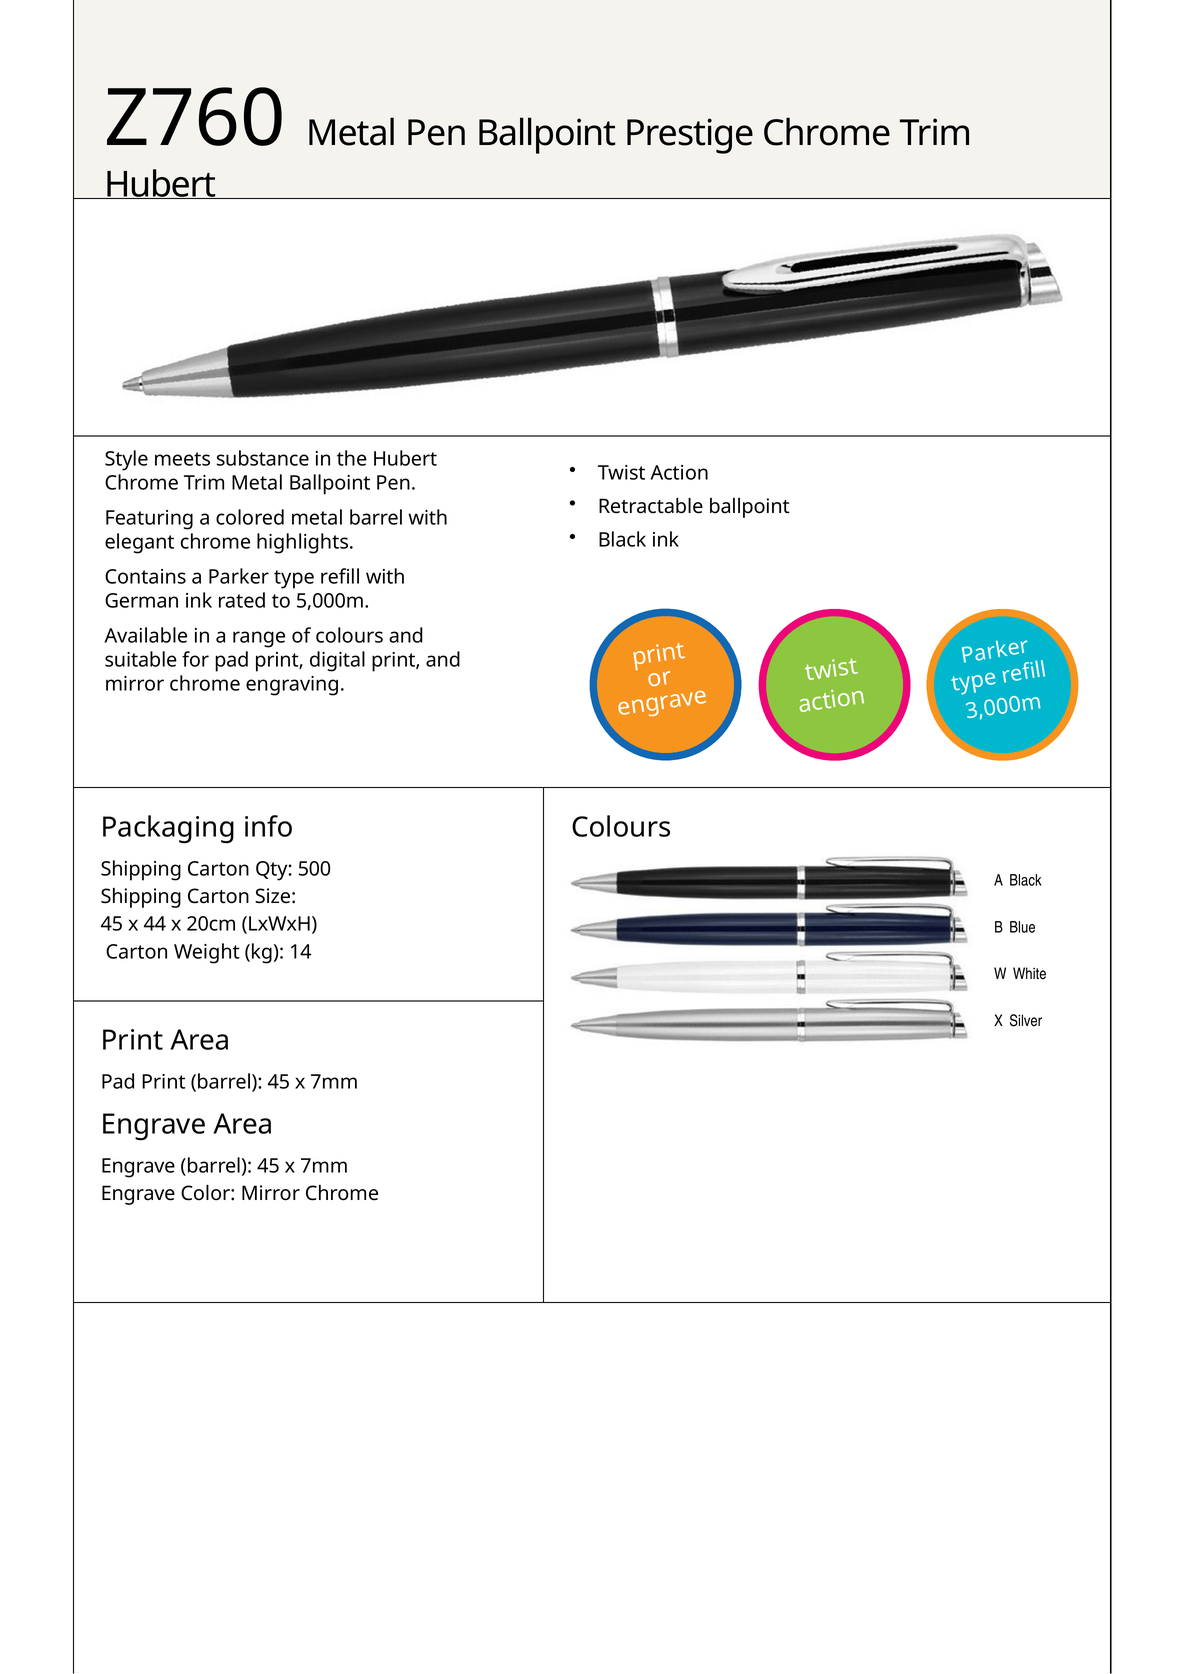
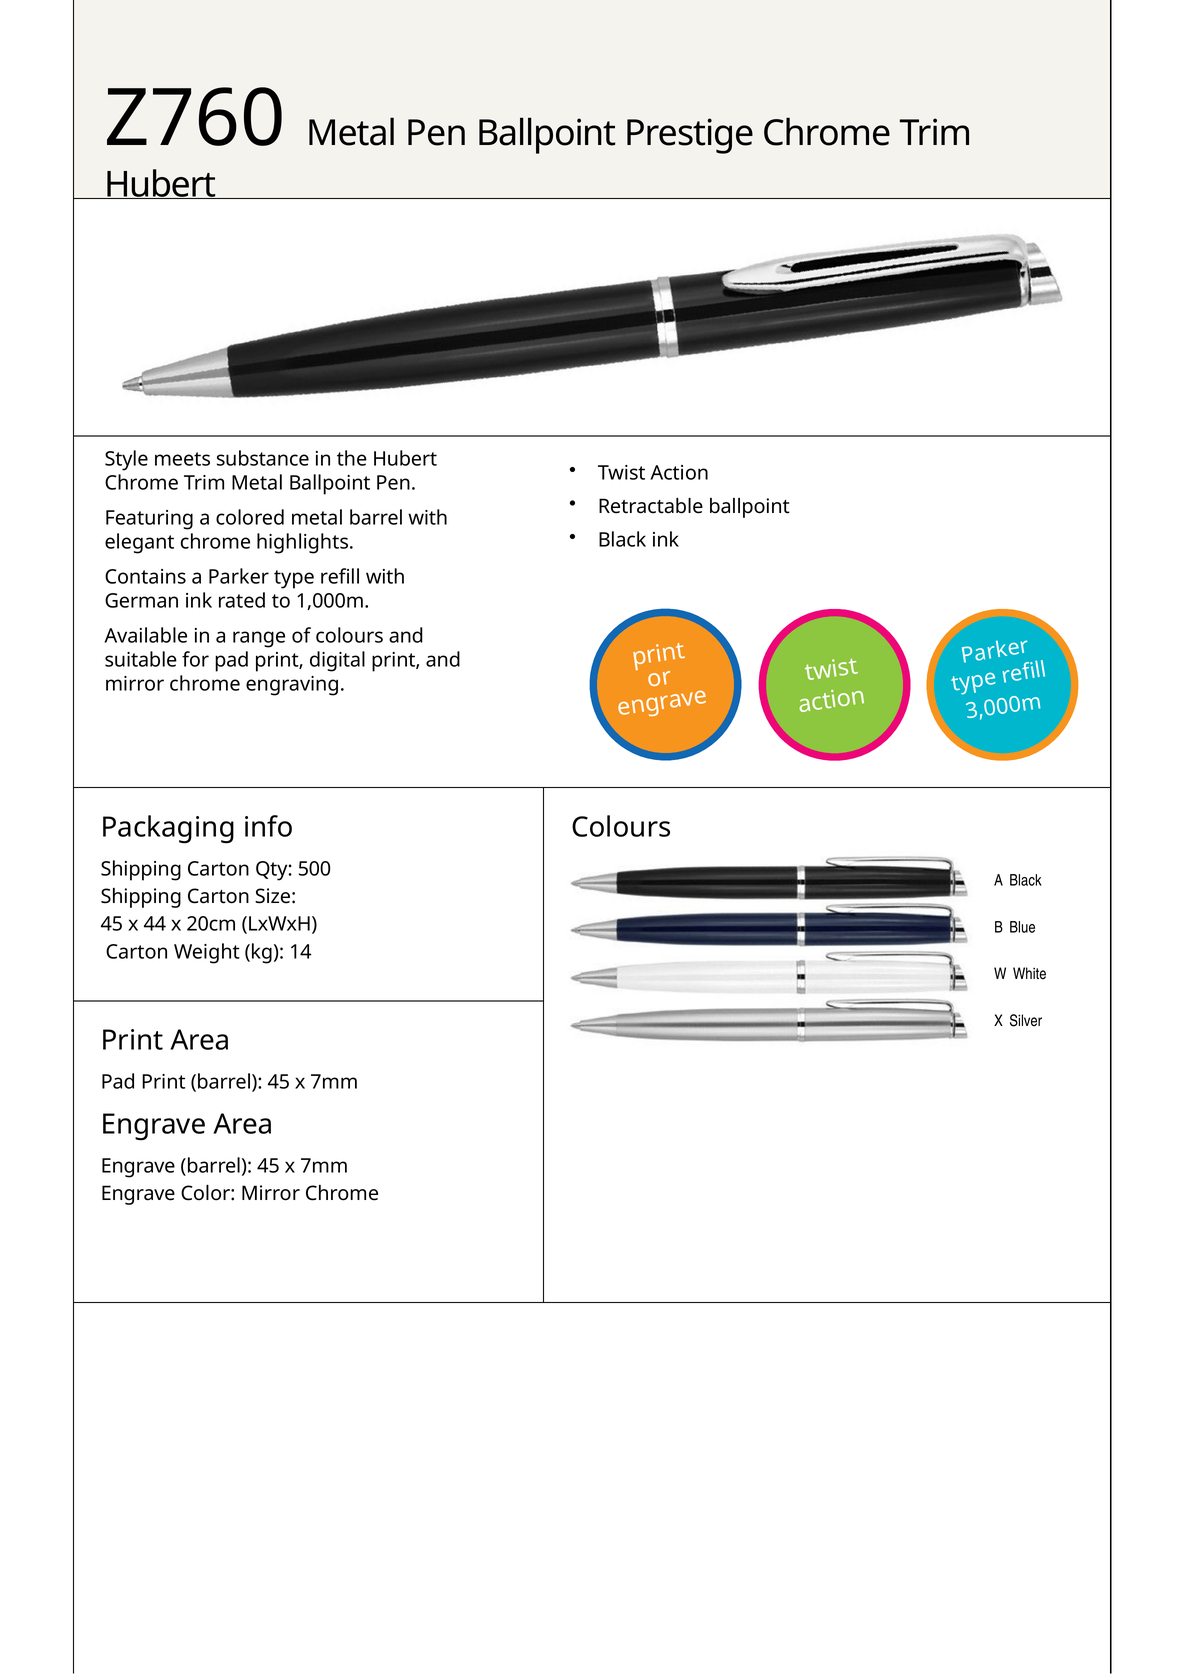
5,000m: 5,000m -> 1,000m (333, 601)
